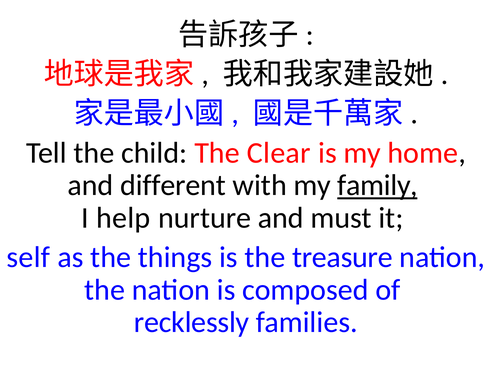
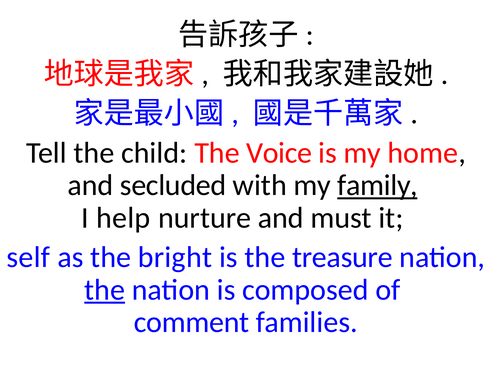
Clear: Clear -> Voice (279, 153)
different: different -> secluded (173, 185)
things: things -> bright (175, 257)
the underline: none -> present (105, 290)
recklessly: recklessly -> comment (192, 322)
